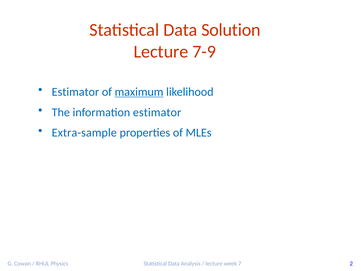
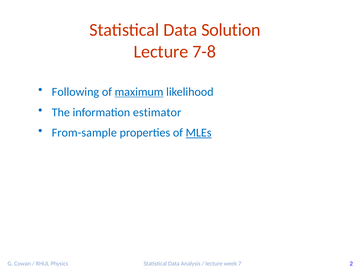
7-9: 7-9 -> 7-8 (204, 52)
Estimator: Estimator -> Following (75, 92)
Extra-sample: Extra-sample -> From-sample (84, 133)
MLEs underline: none -> present (199, 133)
